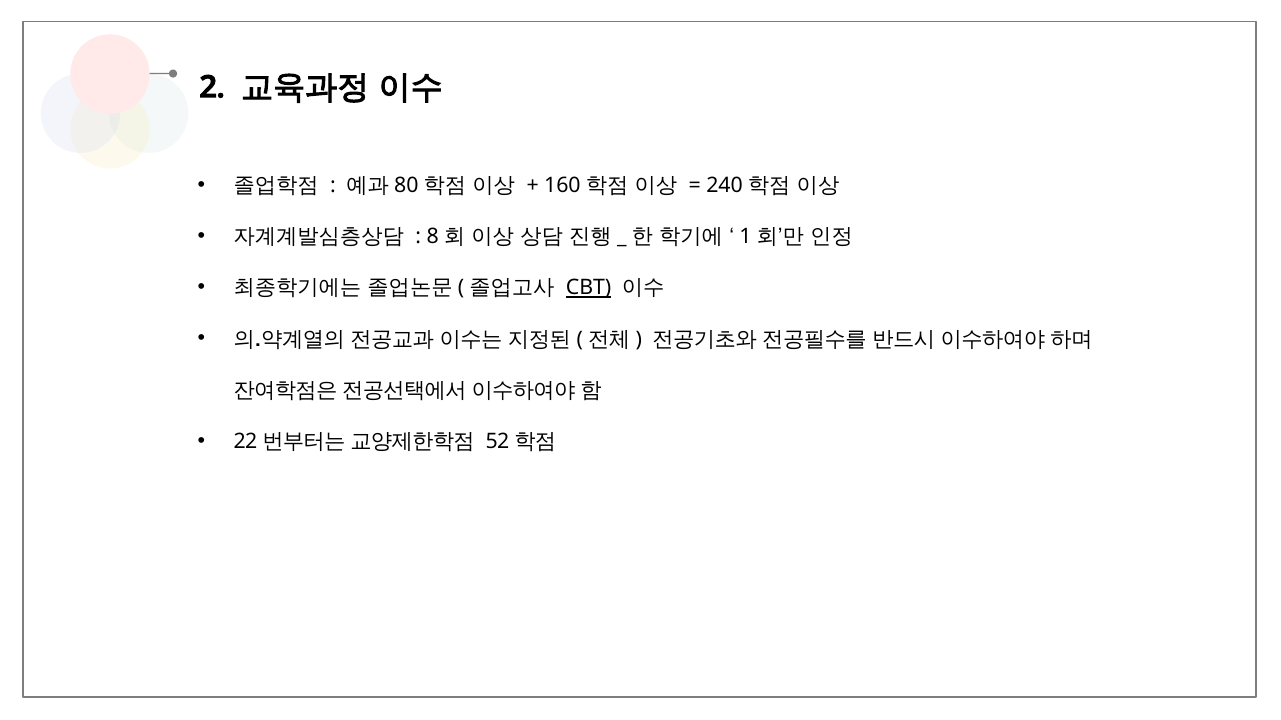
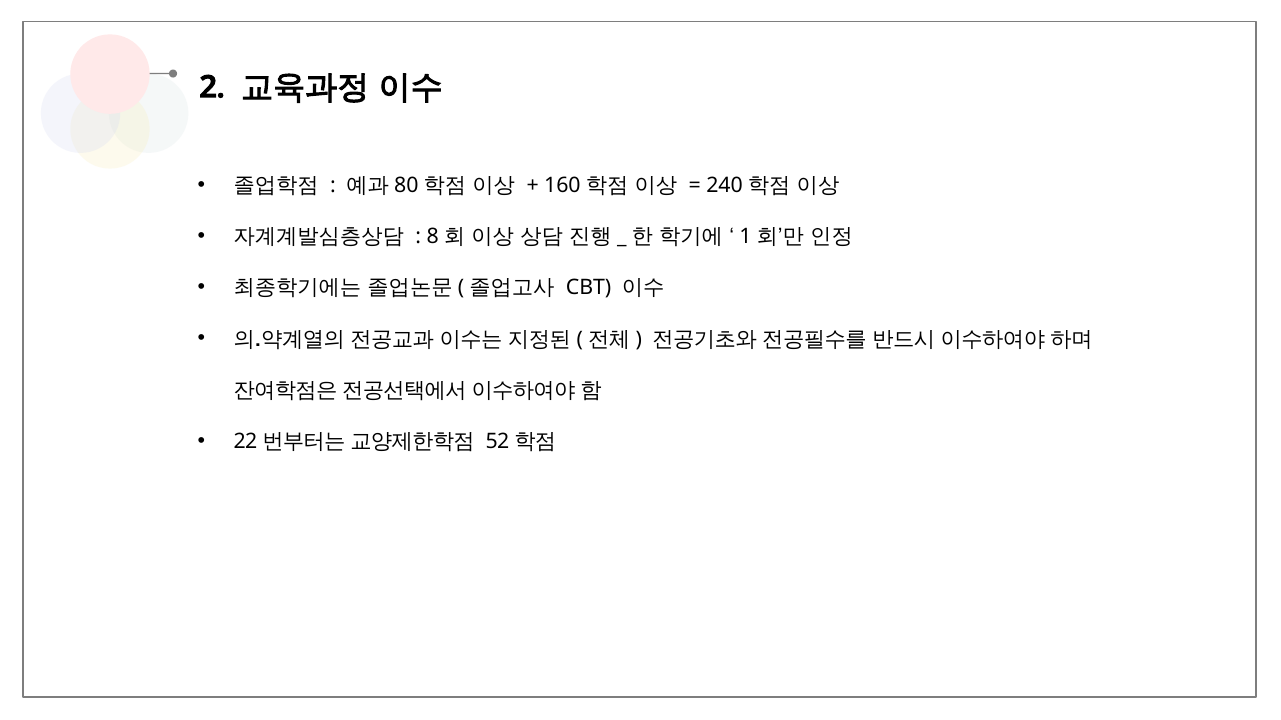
CBT underline: present -> none (589, 288)
